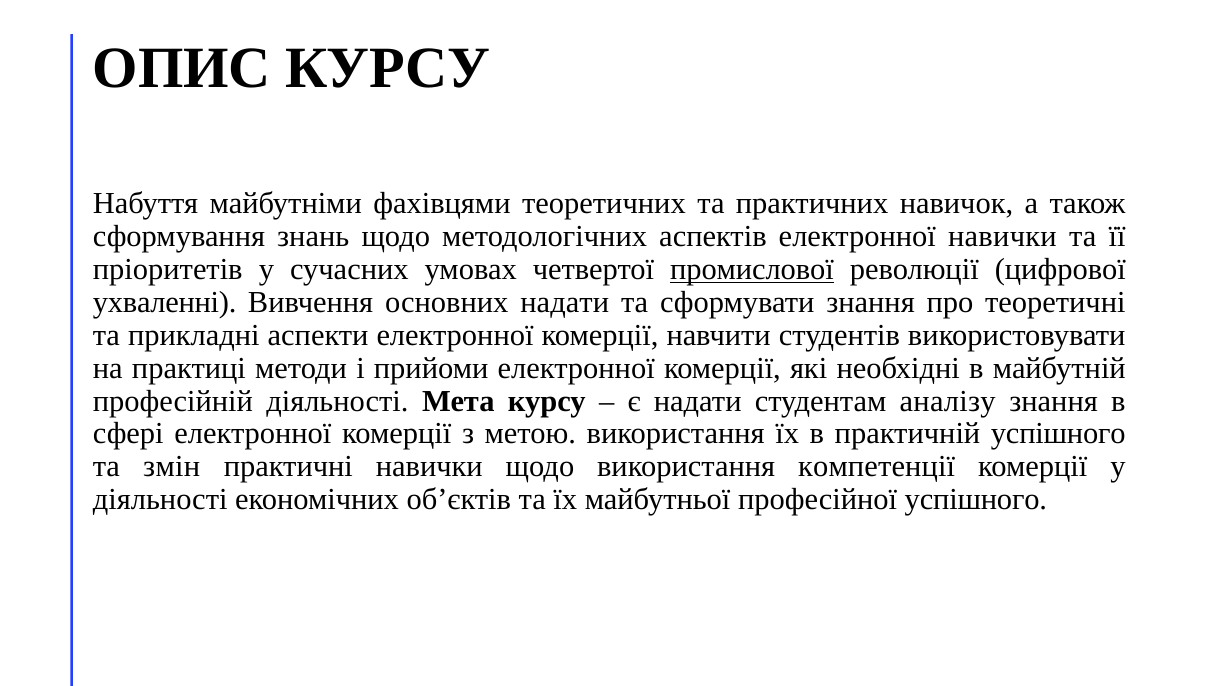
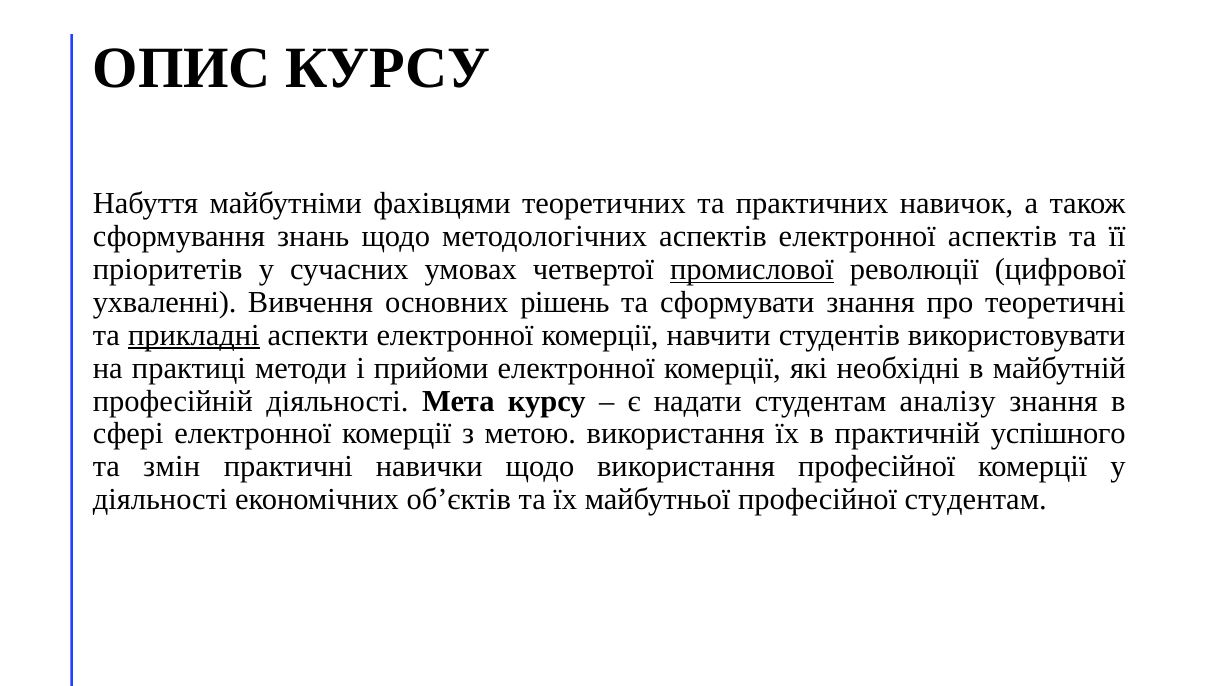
електронної навички: навички -> аспектів (1002, 236)
основних надати: надати -> рішень (565, 302)
прикладні underline: none -> present (194, 335)
використання компетенції: компетенції -> професійної (877, 467)
професійної успішного: успішного -> студентам (976, 499)
